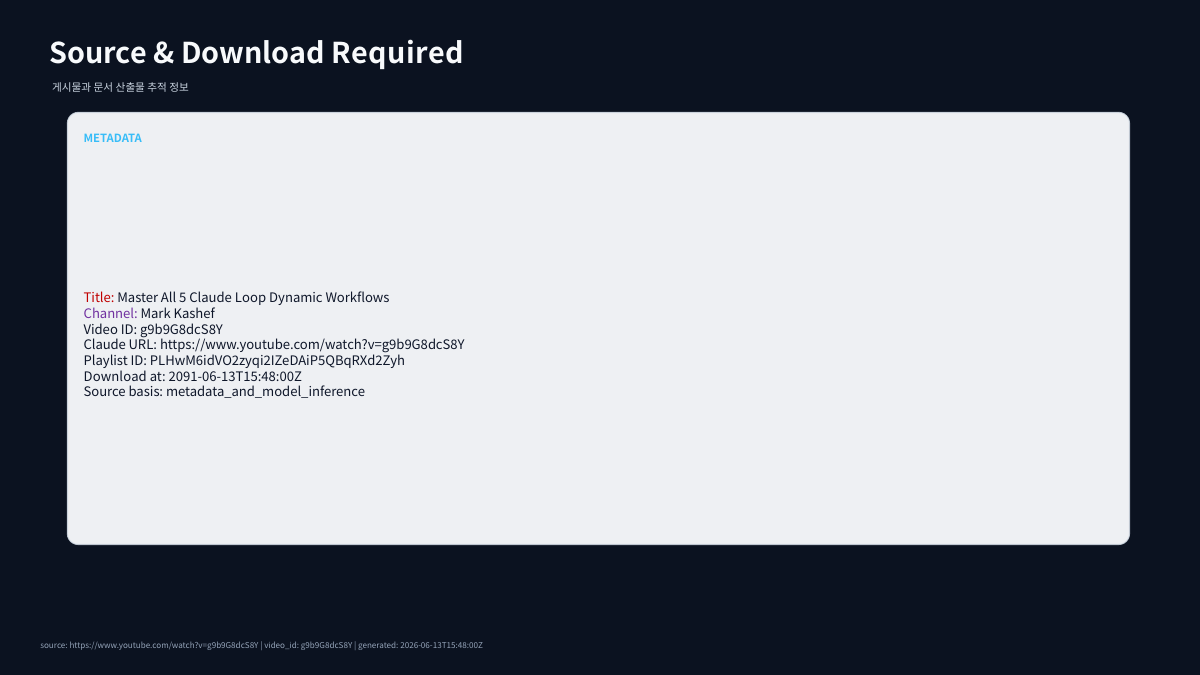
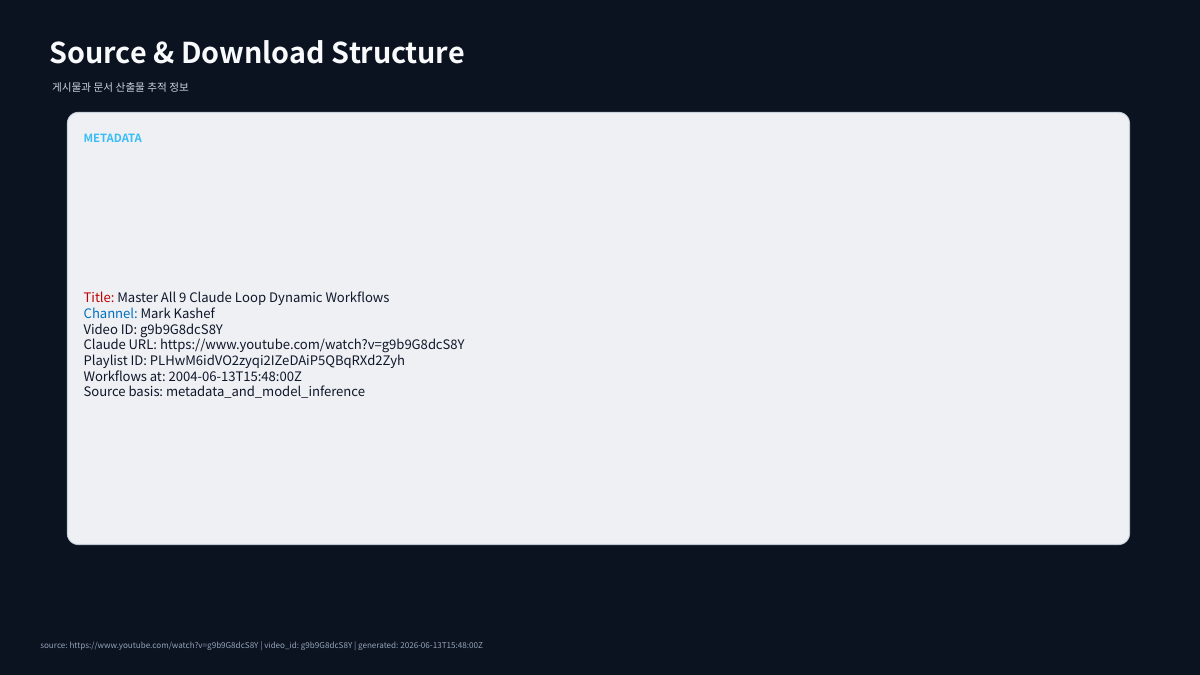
Required: Required -> Structure (398, 54)
5: 5 -> 9 (183, 299)
Channel colour: purple -> blue (111, 314)
Download: Download -> Workflows (115, 377)
2091-06-13T15:48:00Z: 2091-06-13T15:48:00Z -> 2004-06-13T15:48:00Z (235, 377)
